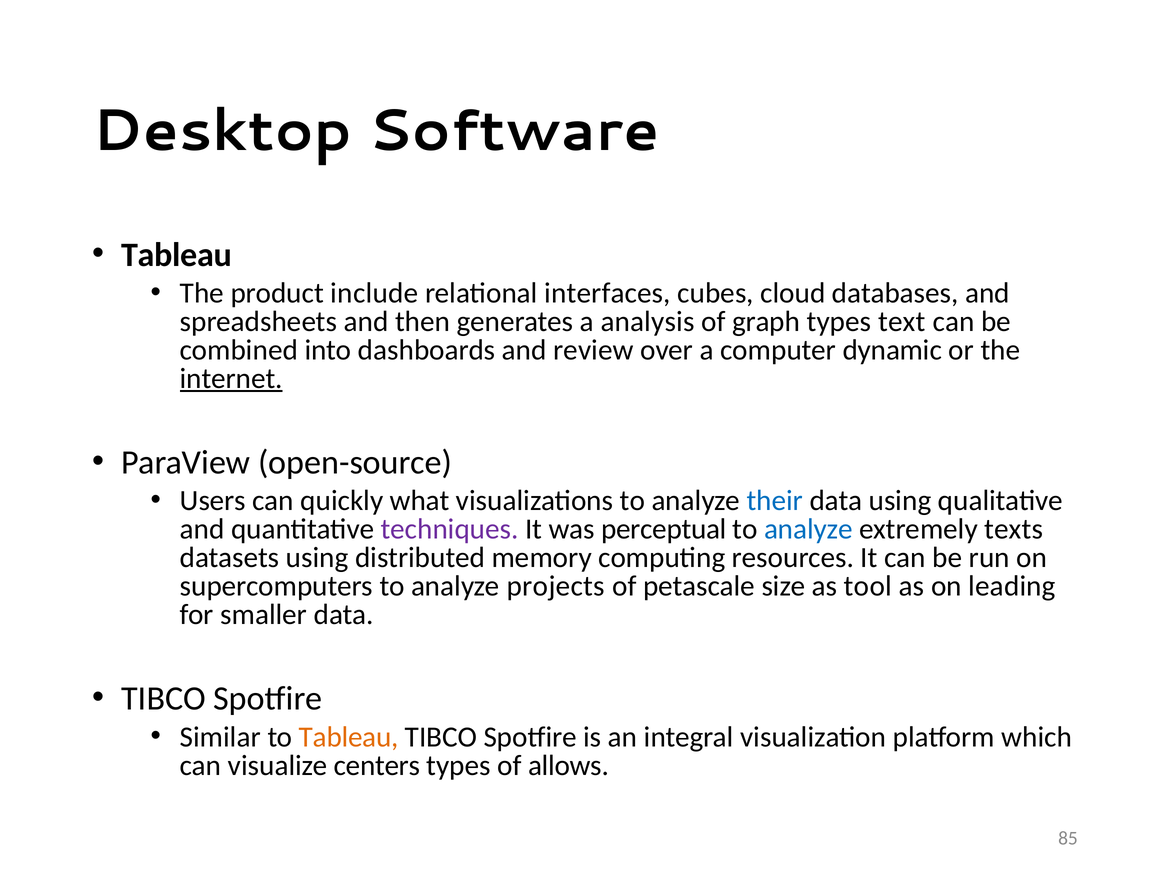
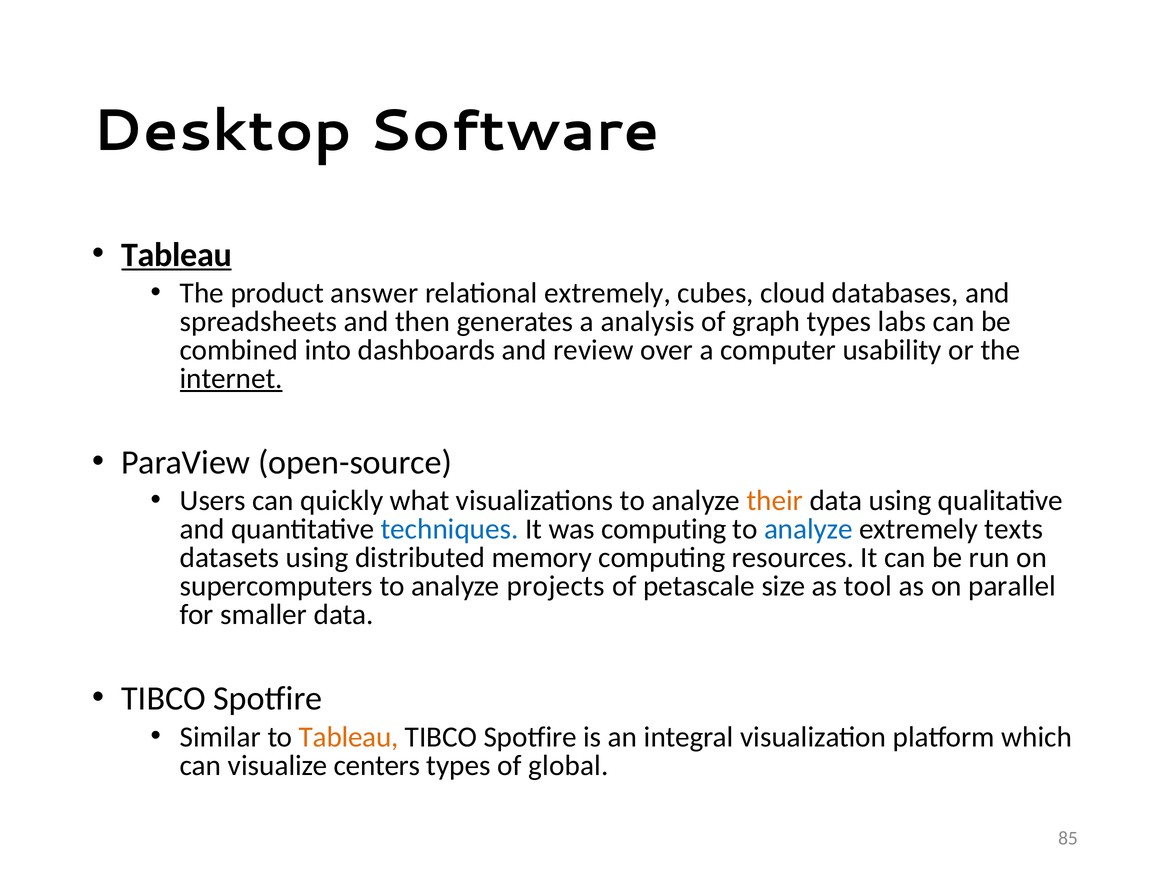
Tableau underline: none -> present (177, 255)
include: include -> answer (374, 293)
relational interfaces: interfaces -> extremely (608, 293)
text: text -> labs (902, 321)
dynamic: dynamic -> usability (892, 350)
their colour: blue -> orange (775, 501)
techniques colour: purple -> blue (450, 529)
was perceptual: perceptual -> computing (664, 529)
leading: leading -> parallel (1012, 586)
allows: allows -> global (568, 765)
